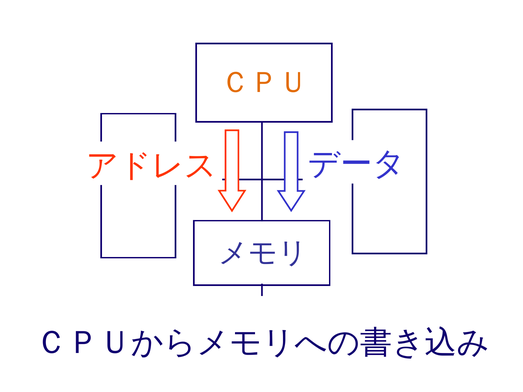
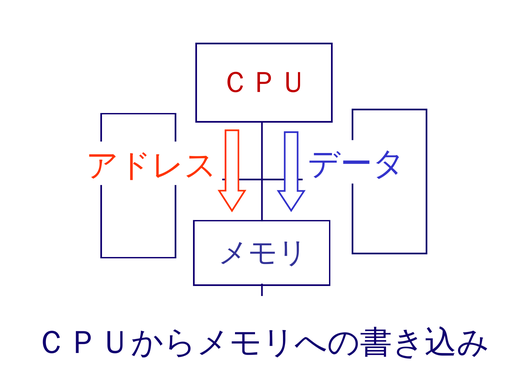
ＣＰＵ colour: orange -> red (264, 83)
